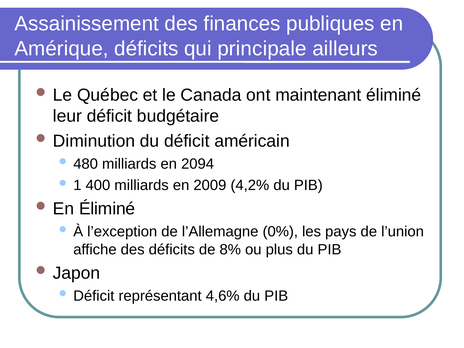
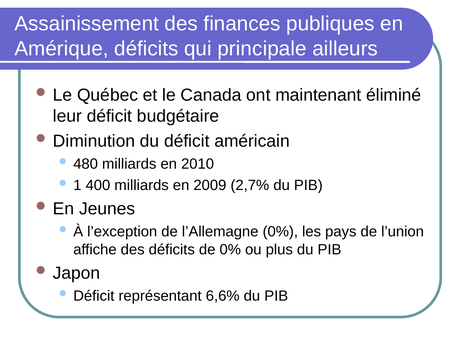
2094: 2094 -> 2010 (198, 164)
4,2%: 4,2% -> 2,7% (250, 185)
En Éliminé: Éliminé -> Jeunes (107, 209)
de 8%: 8% -> 0% (230, 249)
4,6%: 4,6% -> 6,6% (223, 296)
